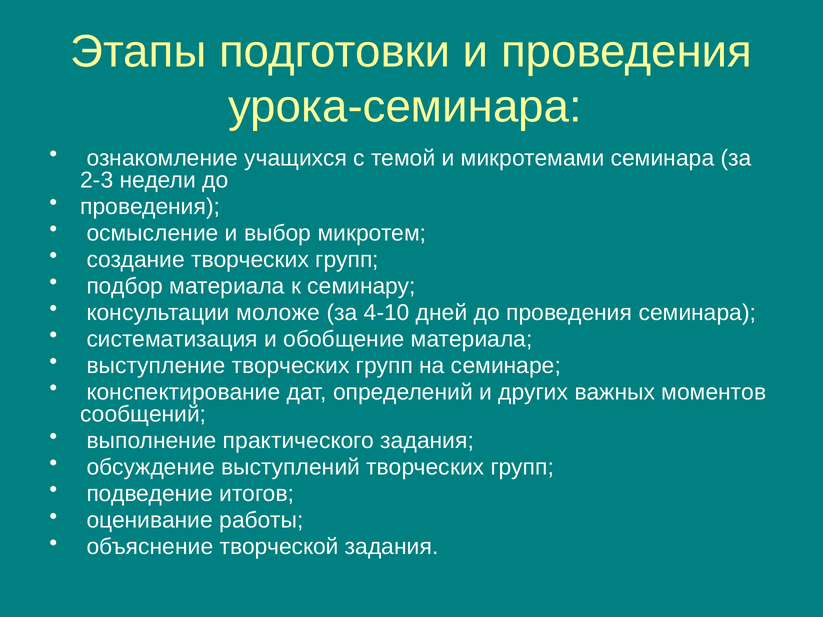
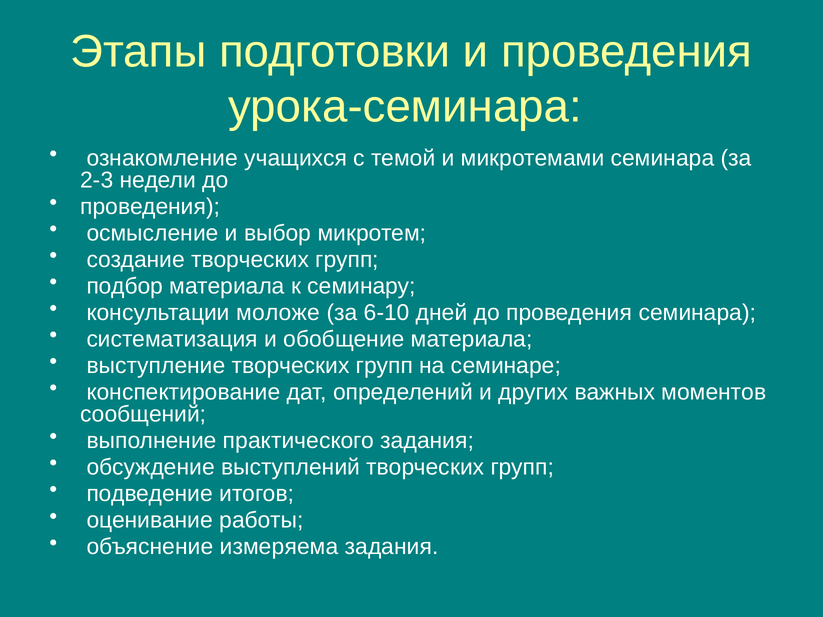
4-10: 4-10 -> 6-10 (387, 313)
творческой: творческой -> измеряема (279, 547)
